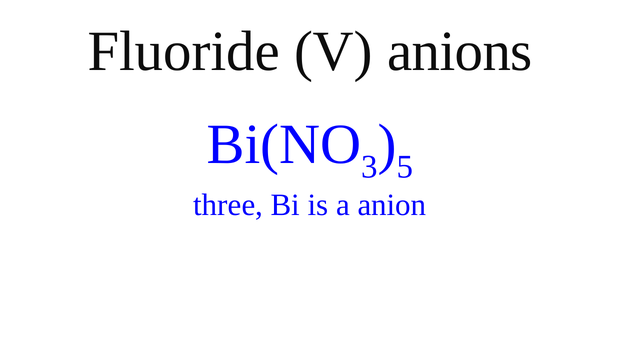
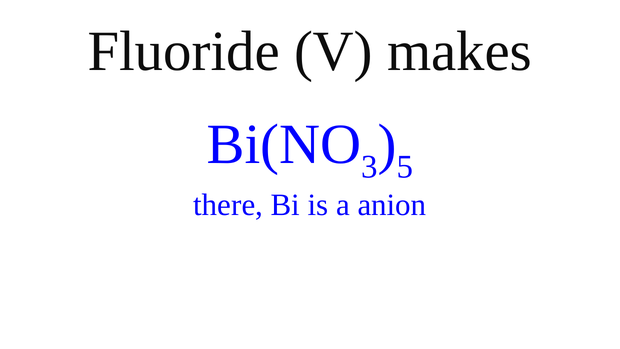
anions: anions -> makes (460, 52)
three: three -> there (228, 205)
